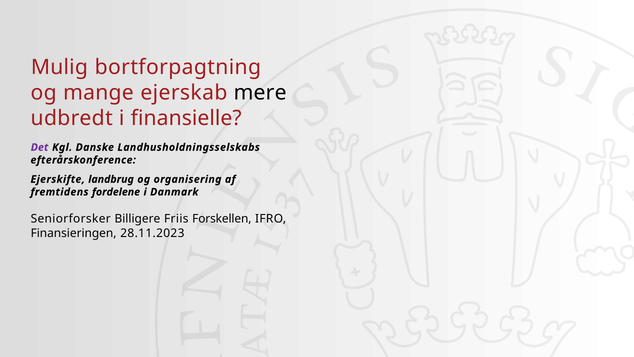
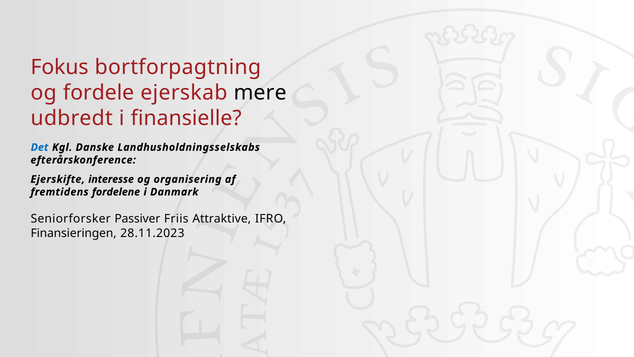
Mulig: Mulig -> Fokus (60, 67)
mange: mange -> fordele (99, 93)
Det colour: purple -> blue (40, 147)
landbrug: landbrug -> interesse (111, 179)
Billigere: Billigere -> Passiver (137, 219)
Forskellen: Forskellen -> Attraktive (222, 219)
